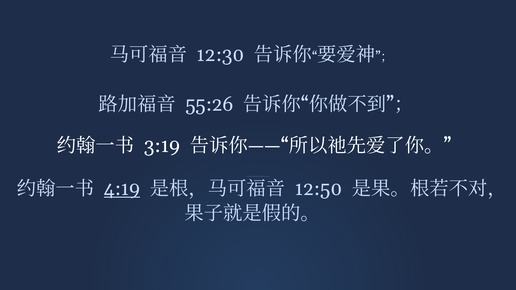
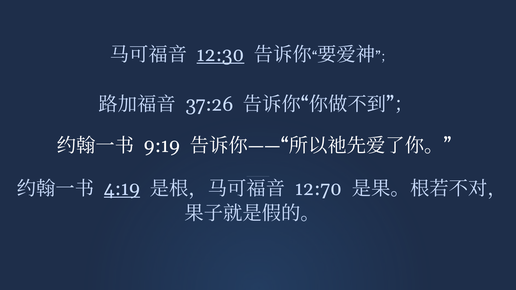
12:30 underline: none -> present (220, 55)
55:26: 55:26 -> 37:26 (209, 104)
3:19: 3:19 -> 9:19 (162, 146)
12:50: 12:50 -> 12:70 (318, 189)
